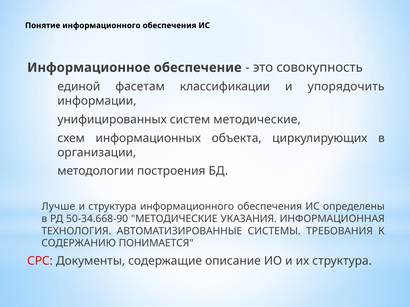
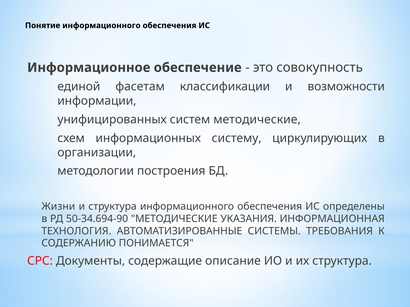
упорядочить: упорядочить -> возможности (346, 87)
объекта: объекта -> систему (237, 138)
Лучше: Лучше -> Жизни (58, 207)
50-34.668-90: 50-34.668-90 -> 50-34.694-90 (97, 219)
